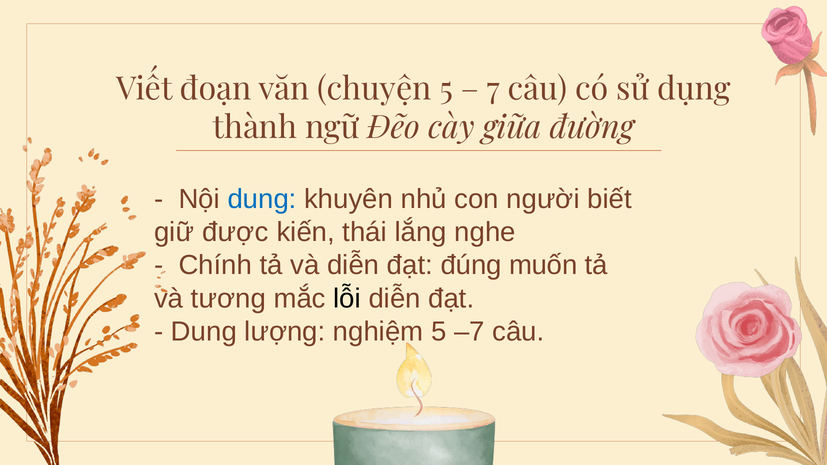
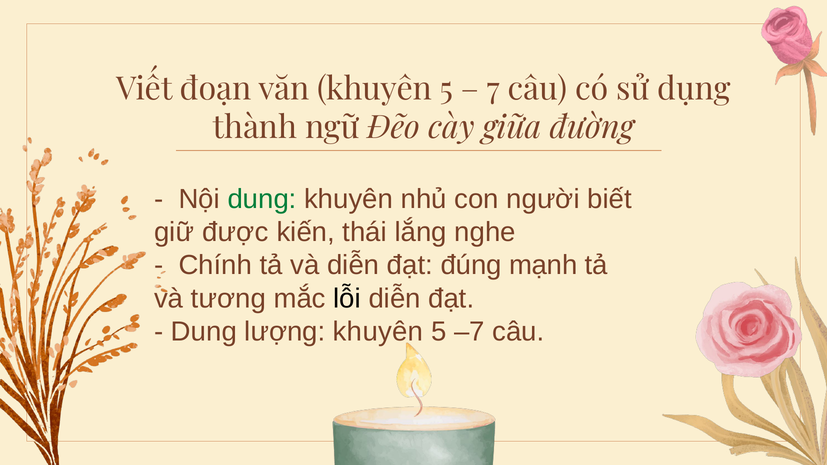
văn chuyện: chuyện -> khuyên (375, 89)
dung colour: blue -> green (262, 199)
muốn: muốn -> mạnh (543, 265)
lượng nghiệm: nghiệm -> khuyên (378, 332)
